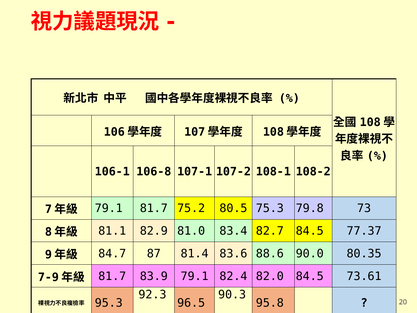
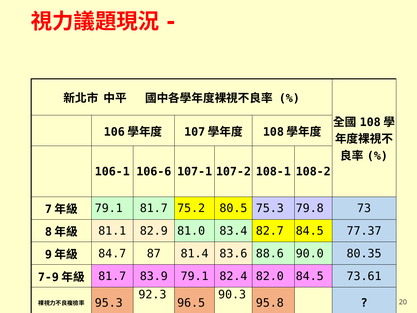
106-8: 106-8 -> 106-6 (154, 172)
